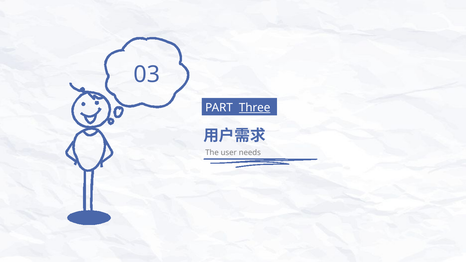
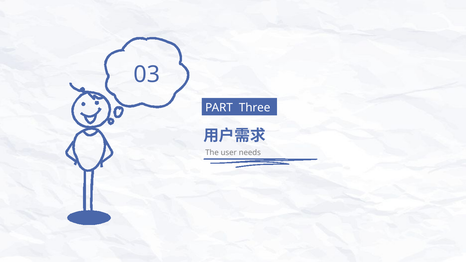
Three underline: present -> none (255, 108)
